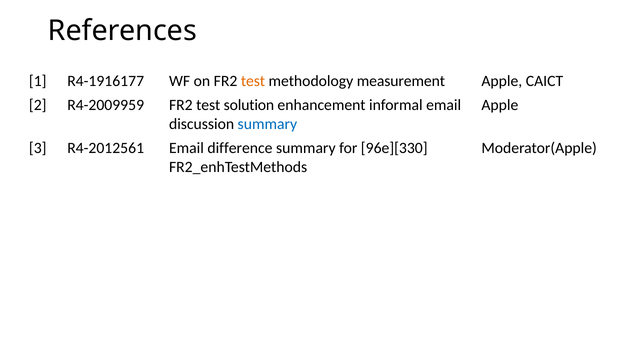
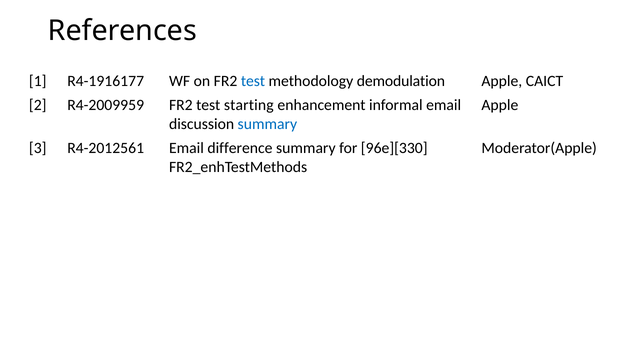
test colour: orange -> blue (253, 81)
measurement: measurement -> demodulation (401, 81)
solution: solution -> starting (249, 105)
